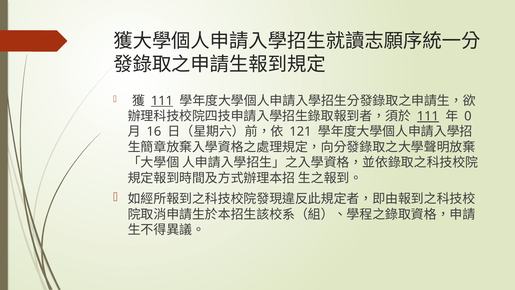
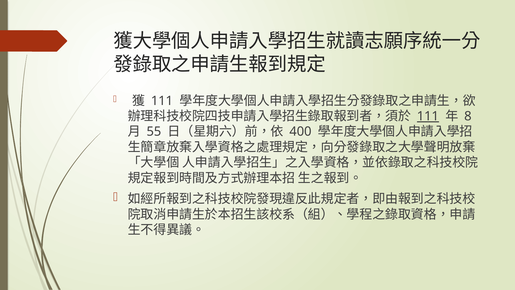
111 underline: present -> none (162, 101)
0: 0 -> 8 (468, 116)
16: 16 -> 55 (154, 132)
121: 121 -> 400 (300, 132)
